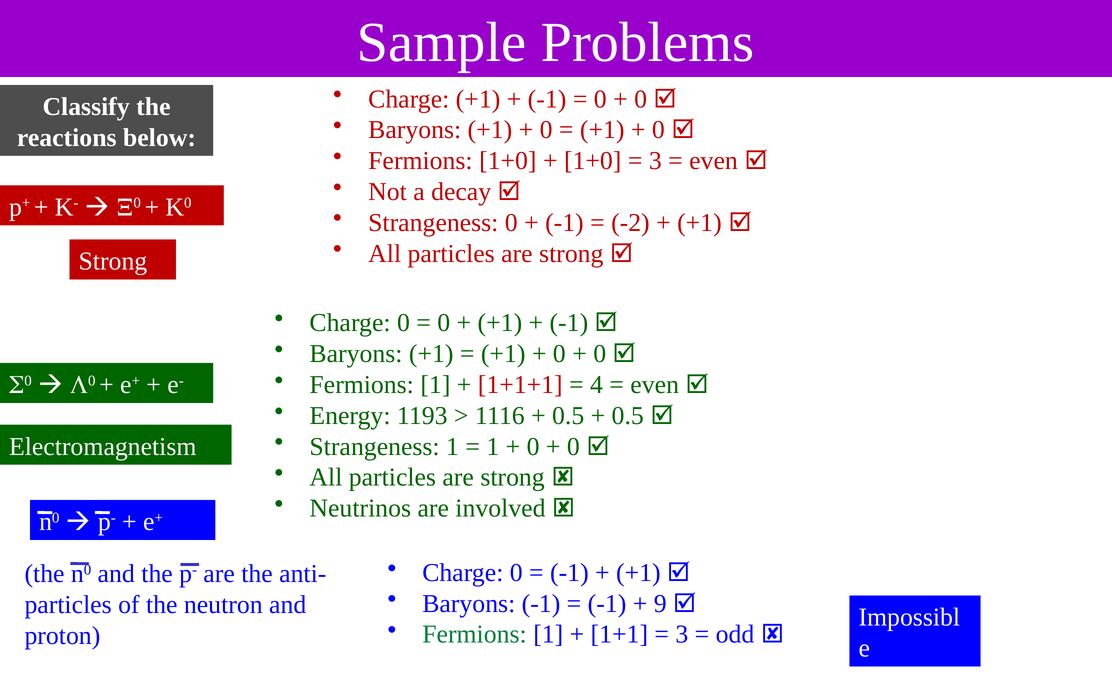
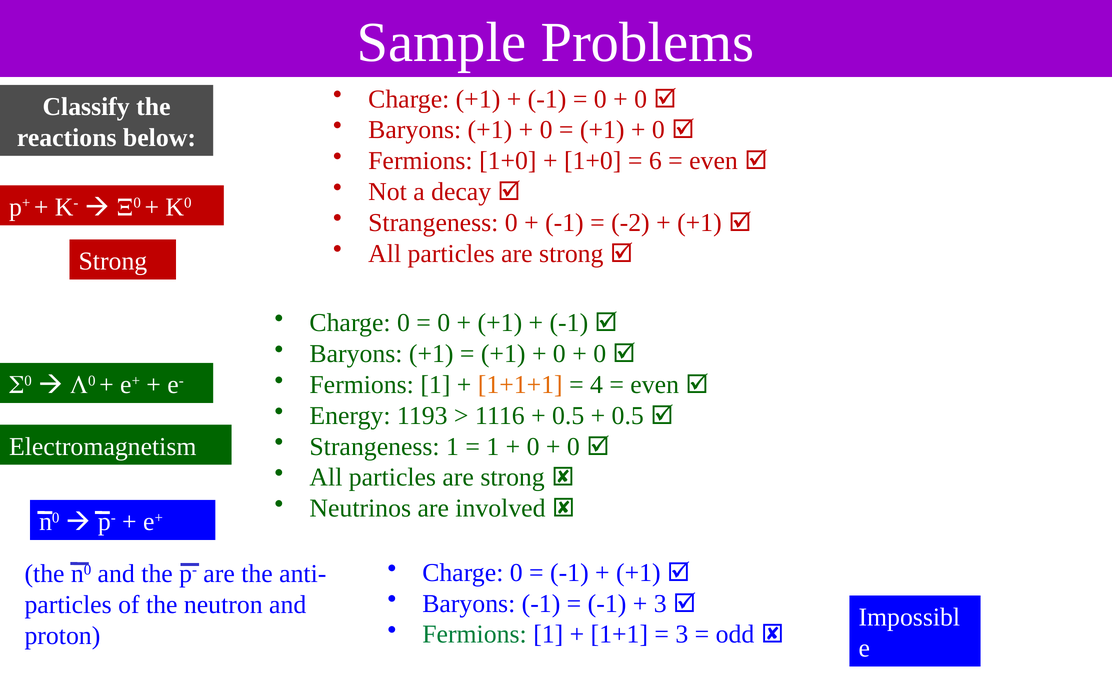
3: 3 -> 6 (655, 161)
1+1+1 colour: red -> orange (520, 385)
9: 9 -> 3 (660, 604)
